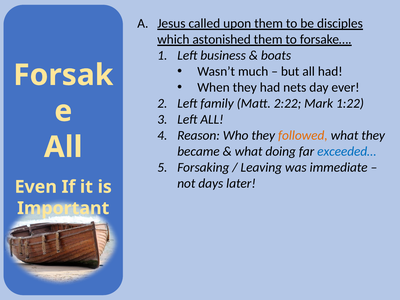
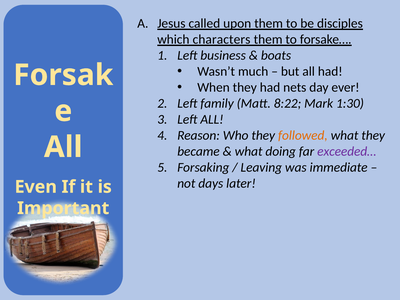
astonished: astonished -> characters (222, 39)
2:22: 2:22 -> 8:22 (288, 103)
1:22: 1:22 -> 1:30 (350, 103)
exceeded… colour: blue -> purple (347, 151)
